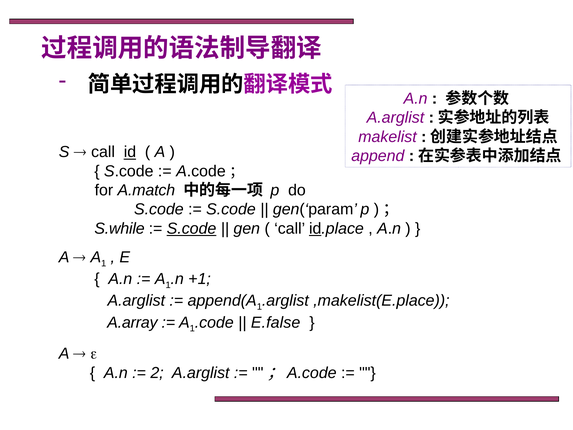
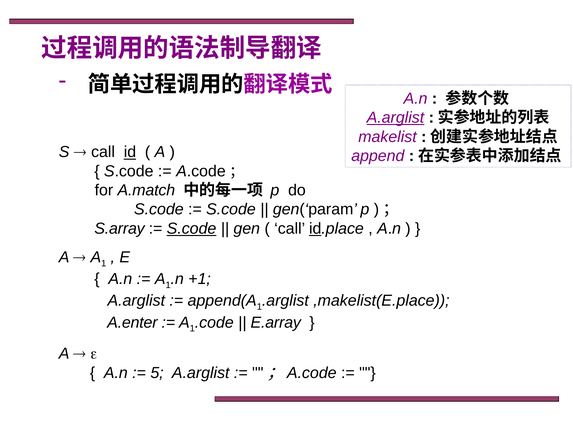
A.arglist underline: none -> present (395, 118)
S.while: S.while -> S.array (120, 228)
A.array: A.array -> A.enter (132, 322)
E.false: E.false -> E.array (276, 322)
2: 2 -> 5 (157, 373)
